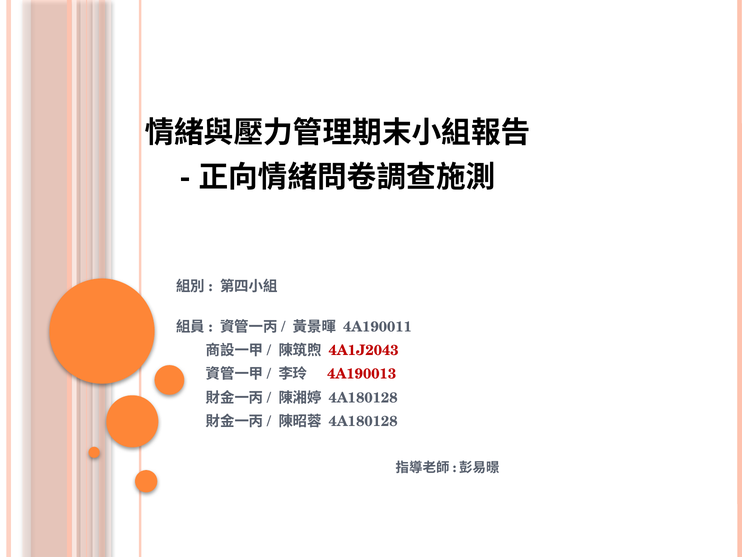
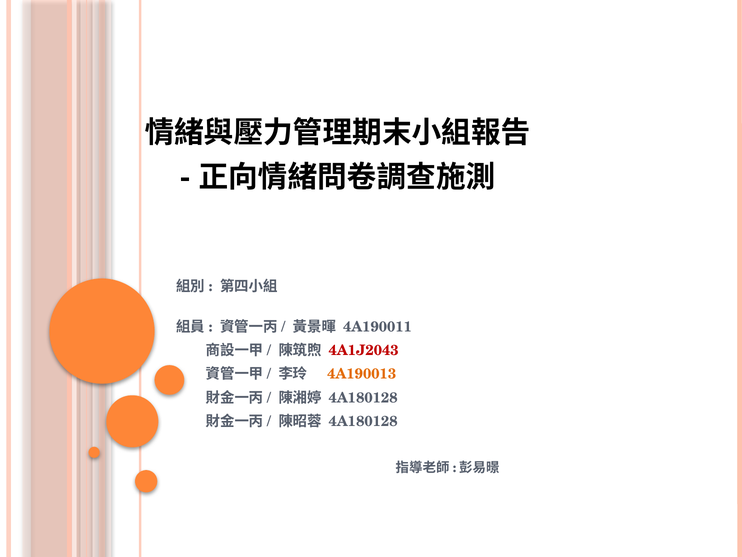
4A190013 colour: red -> orange (362, 374)
